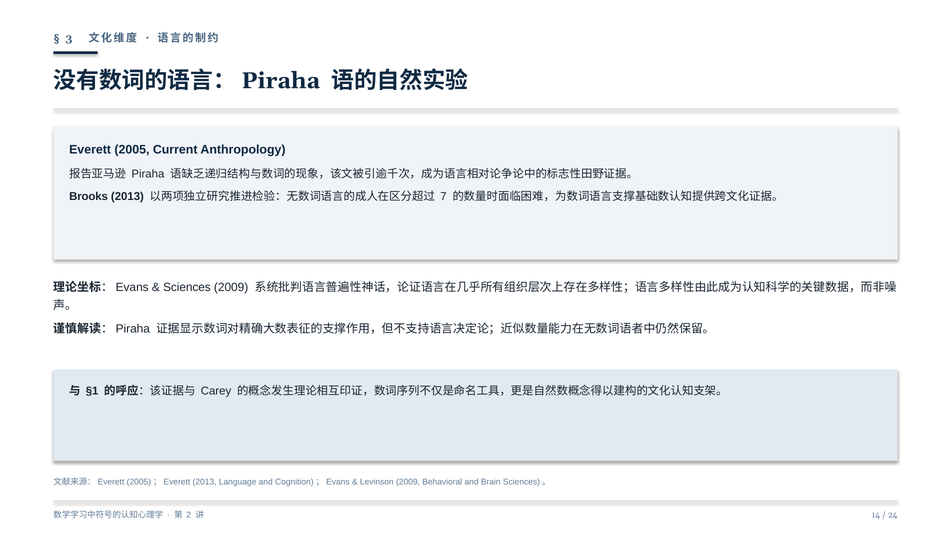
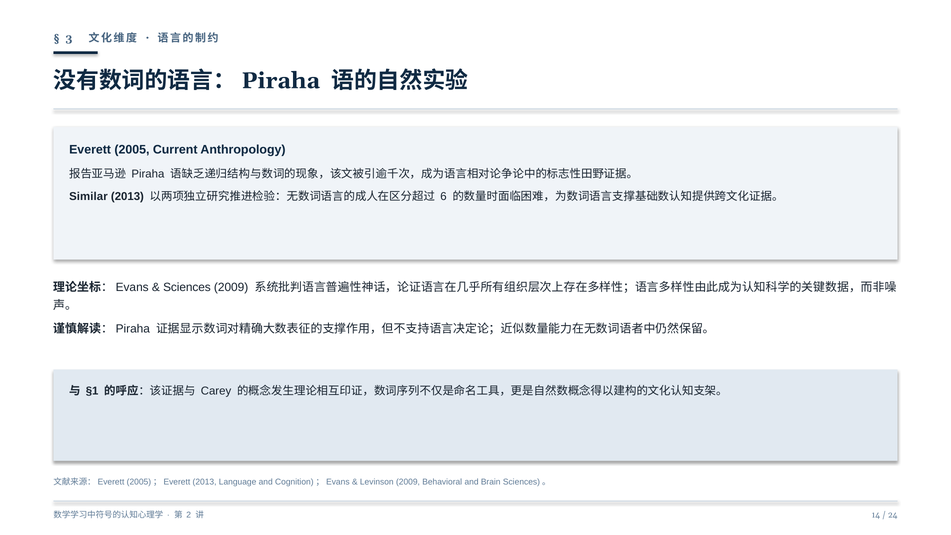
Brooks: Brooks -> Similar (88, 196)
7: 7 -> 6 (443, 196)
